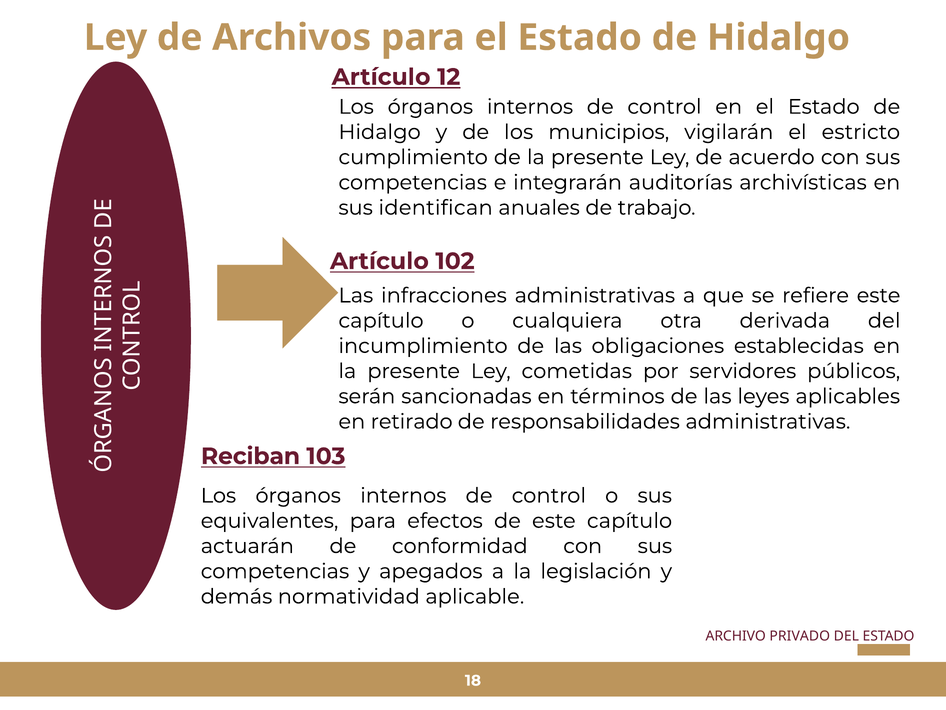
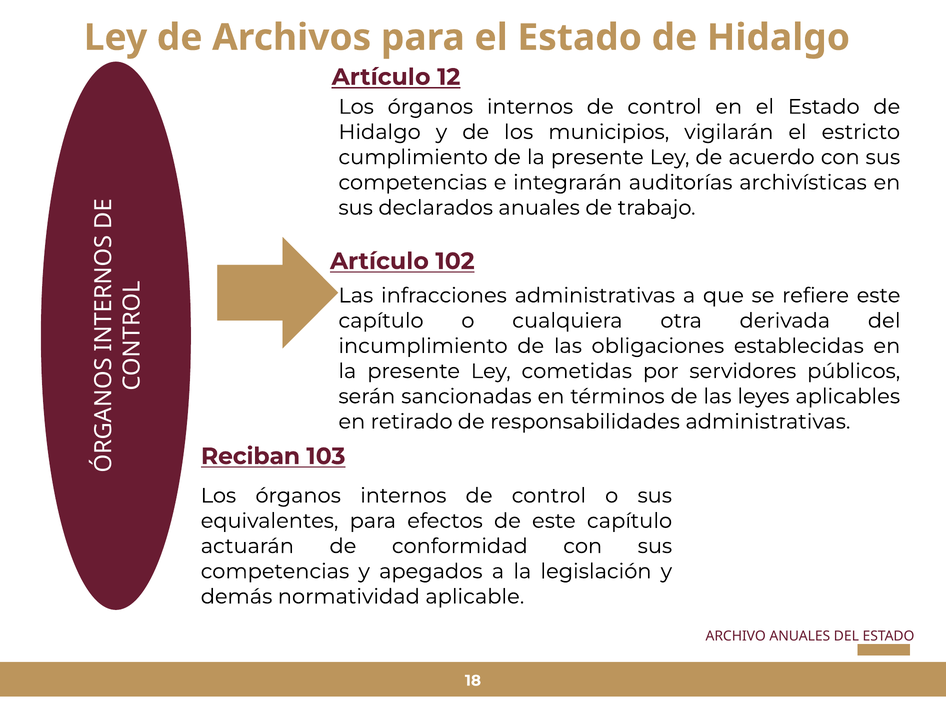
identifican: identifican -> declarados (436, 208)
ARCHIVO PRIVADO: PRIVADO -> ANUALES (800, 636)
